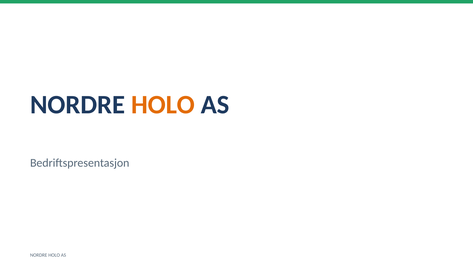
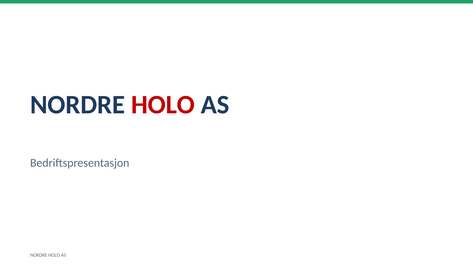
HOLO colour: orange -> red (163, 105)
